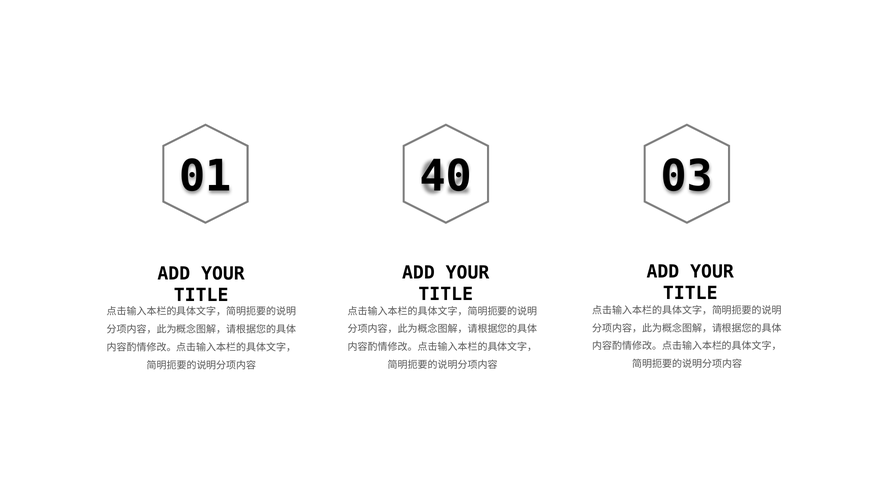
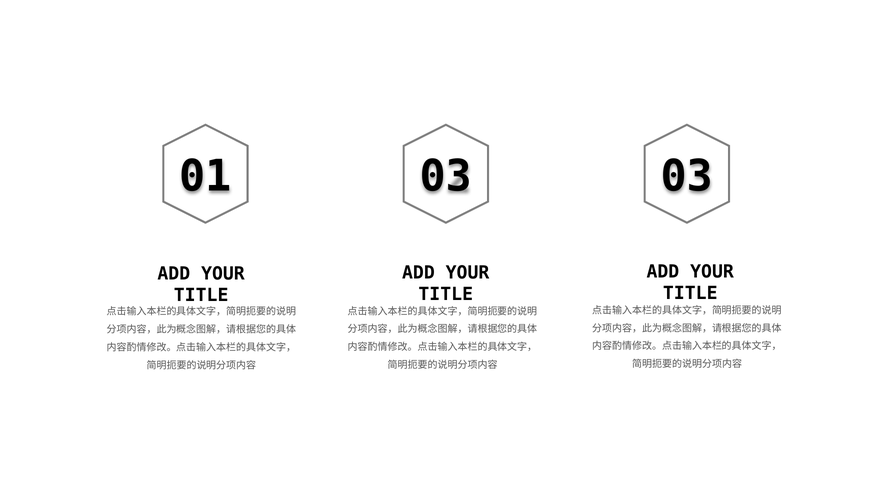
01 40: 40 -> 03 (446, 176)
